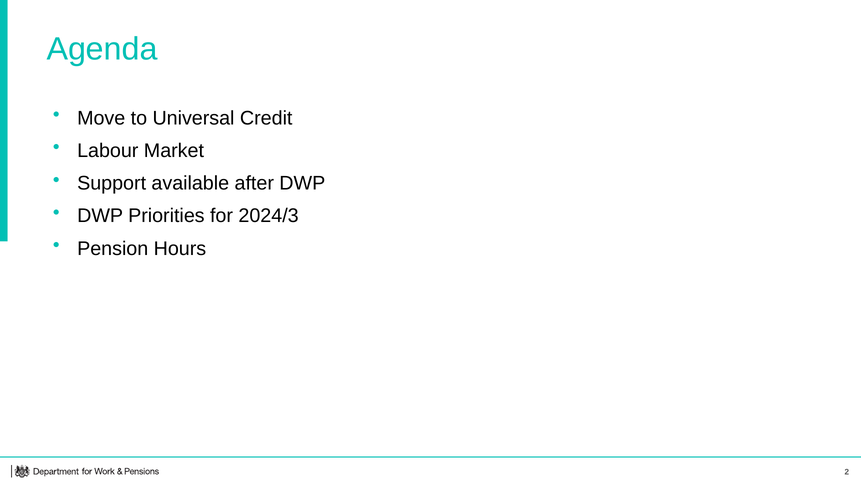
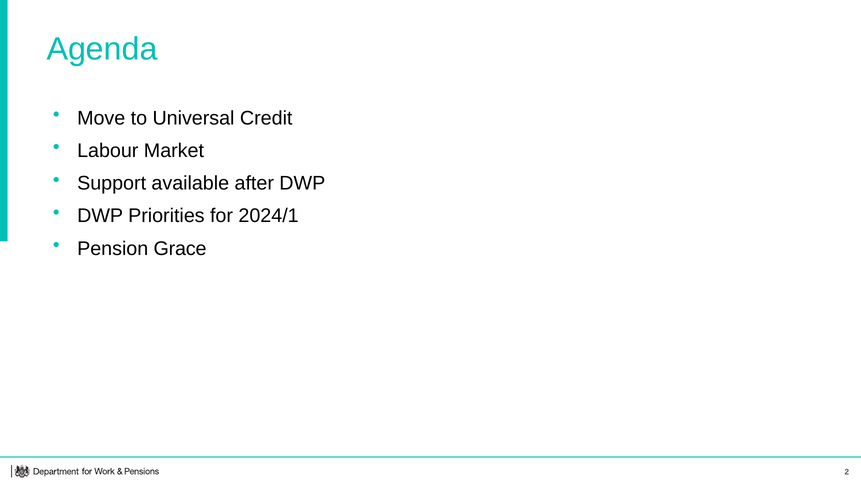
2024/3: 2024/3 -> 2024/1 (269, 216)
Hours: Hours -> Grace (180, 249)
